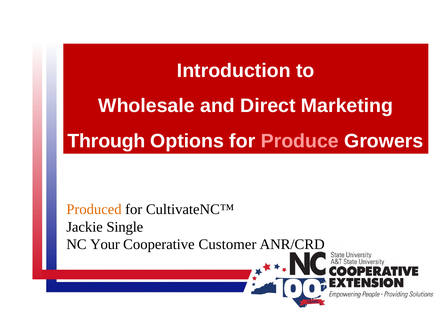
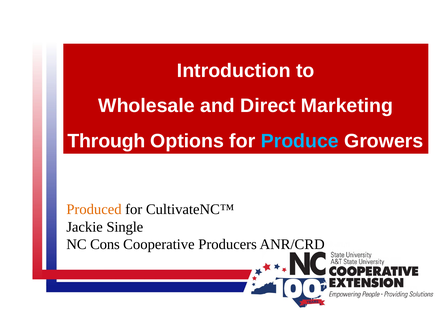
Produce colour: pink -> light blue (300, 141)
Your: Your -> Cons (105, 245)
Customer: Customer -> Producers (228, 245)
